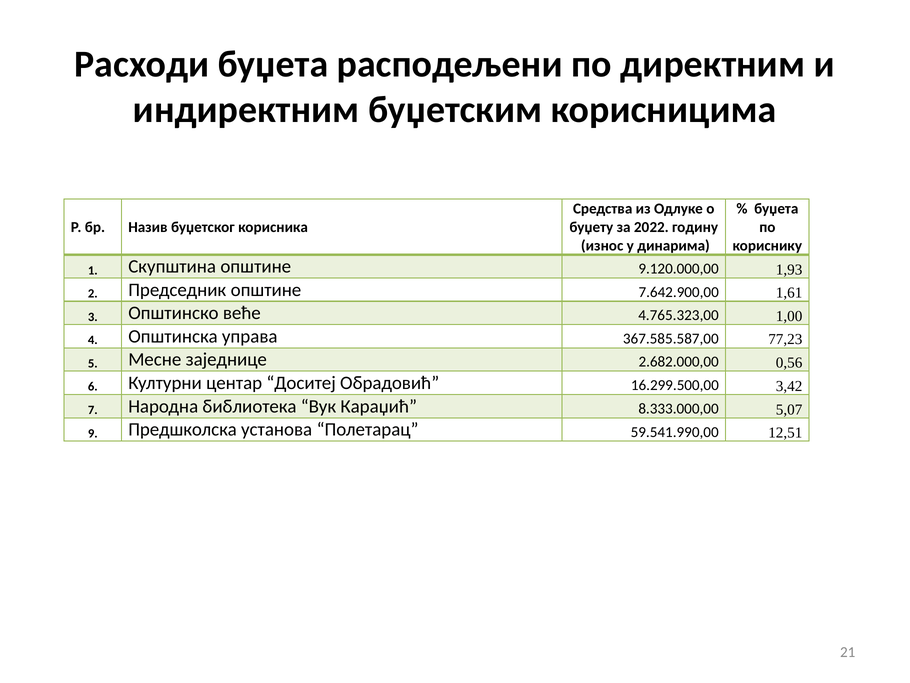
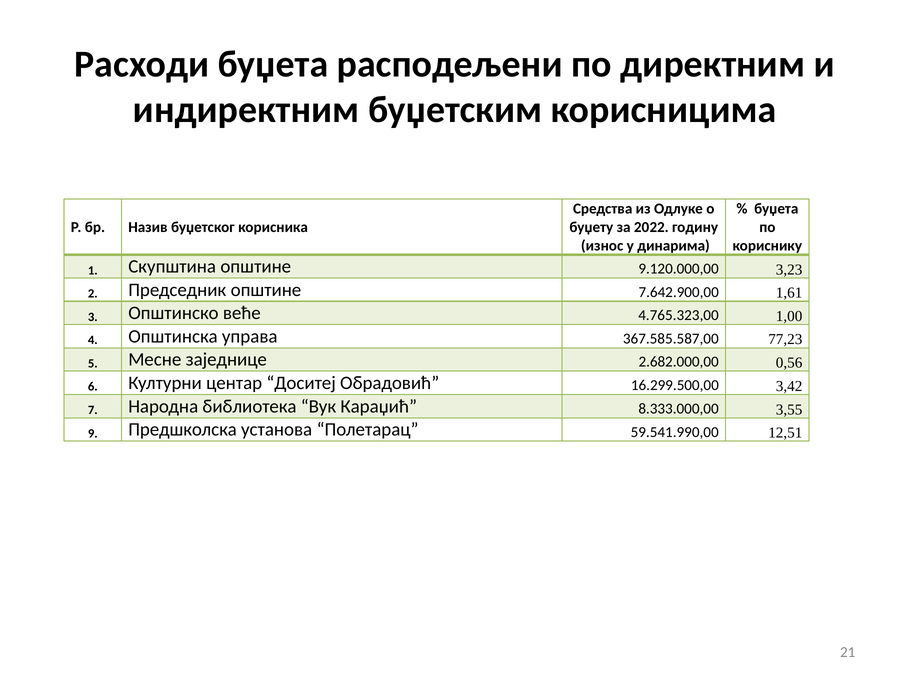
1,93: 1,93 -> 3,23 (789, 269)
5,07: 5,07 -> 3,55 (789, 409)
